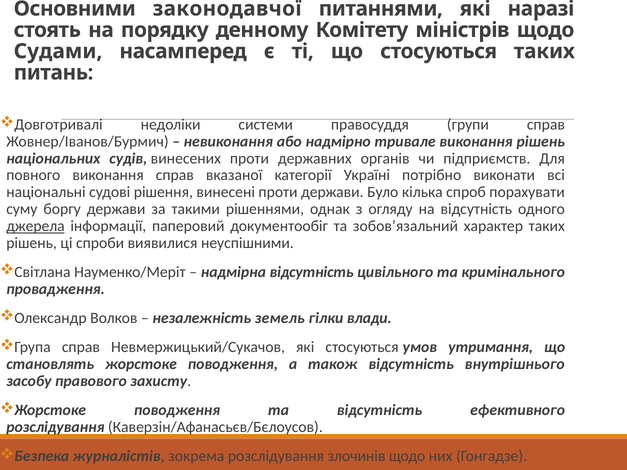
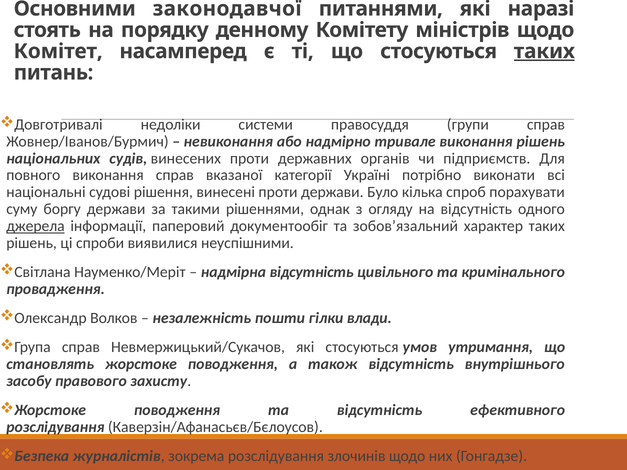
Судами: Судами -> Комітет (58, 51)
таких underline: none -> present (544, 51)
земель: земель -> пошти (280, 318)
